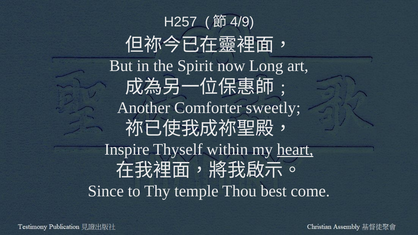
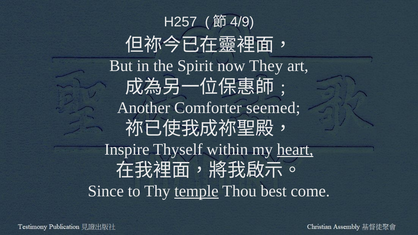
Long: Long -> They (266, 66)
sweetly: sweetly -> seemed (273, 108)
temple underline: none -> present (196, 191)
